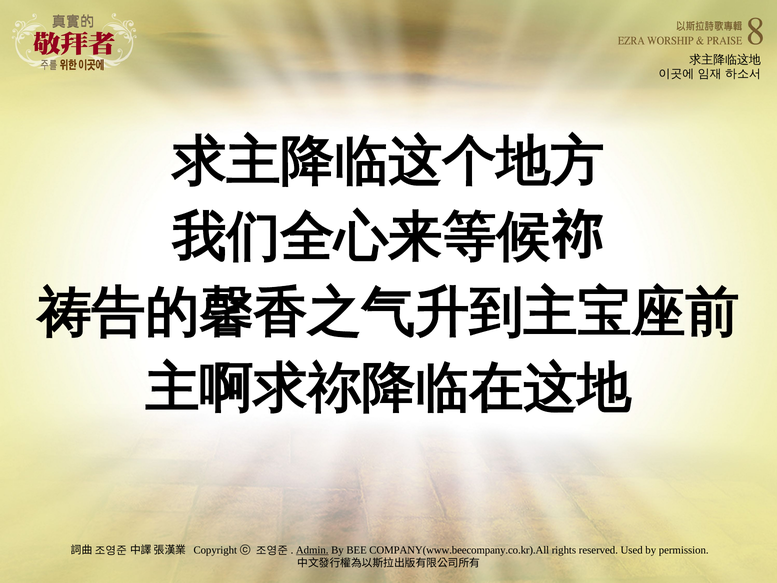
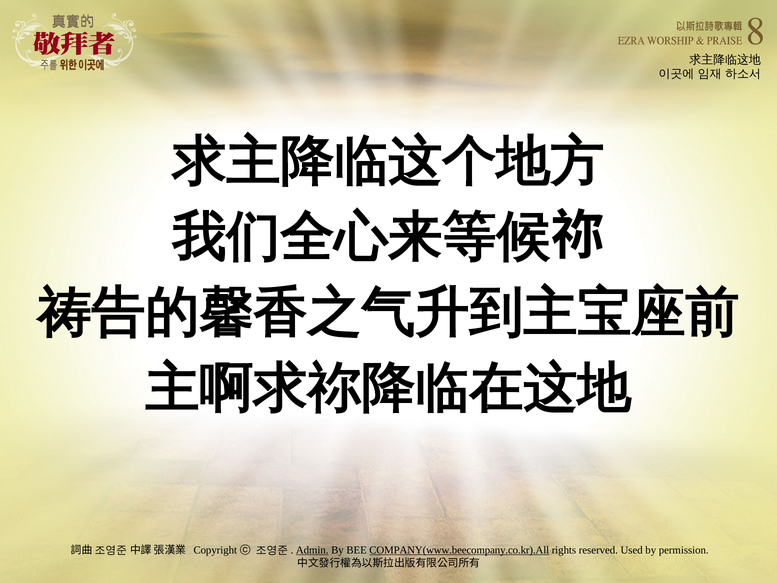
COMPANY(www.beecompany.co.kr).All underline: none -> present (459, 550)
